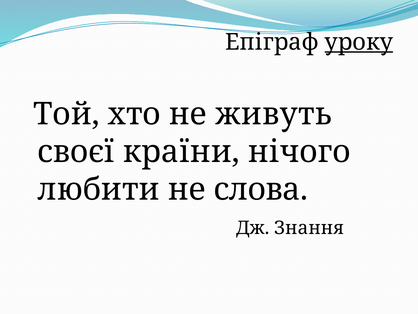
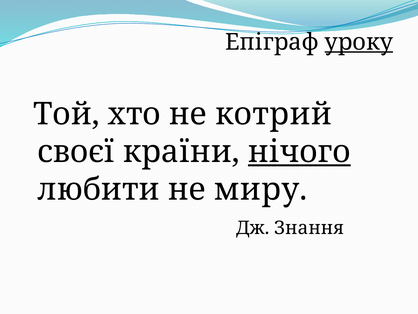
живуть: живуть -> котрий (274, 114)
нічого underline: none -> present (299, 152)
слова: слова -> миру (261, 189)
